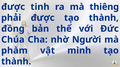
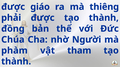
tinh: tinh -> giáo (40, 7)
mình: mình -> tham (79, 51)
